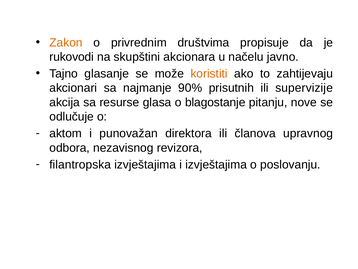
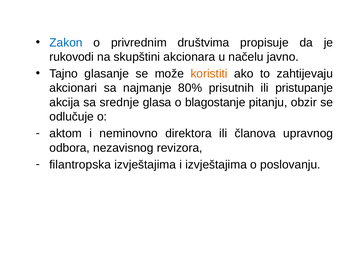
Zakon colour: orange -> blue (66, 43)
90%: 90% -> 80% (190, 88)
supervizije: supervizije -> pristupanje (304, 88)
resurse: resurse -> srednje (119, 102)
nove: nove -> obzir (304, 102)
punovažan: punovažan -> neminovno (129, 133)
